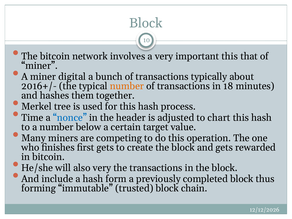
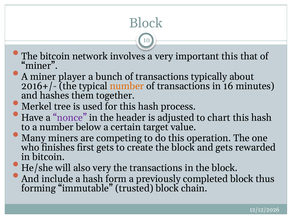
digital: digital -> player (72, 77)
18: 18 -> 16 (228, 86)
Time: Time -> Have (32, 118)
nonce colour: blue -> purple (70, 118)
